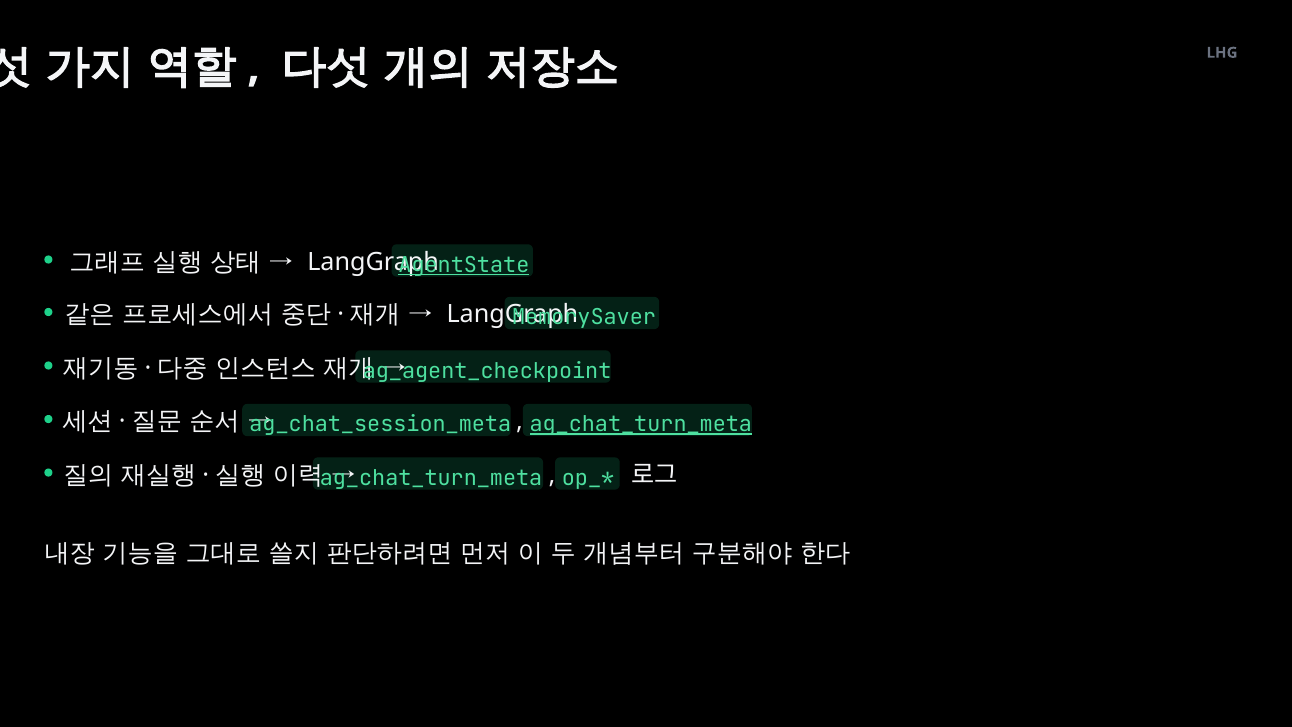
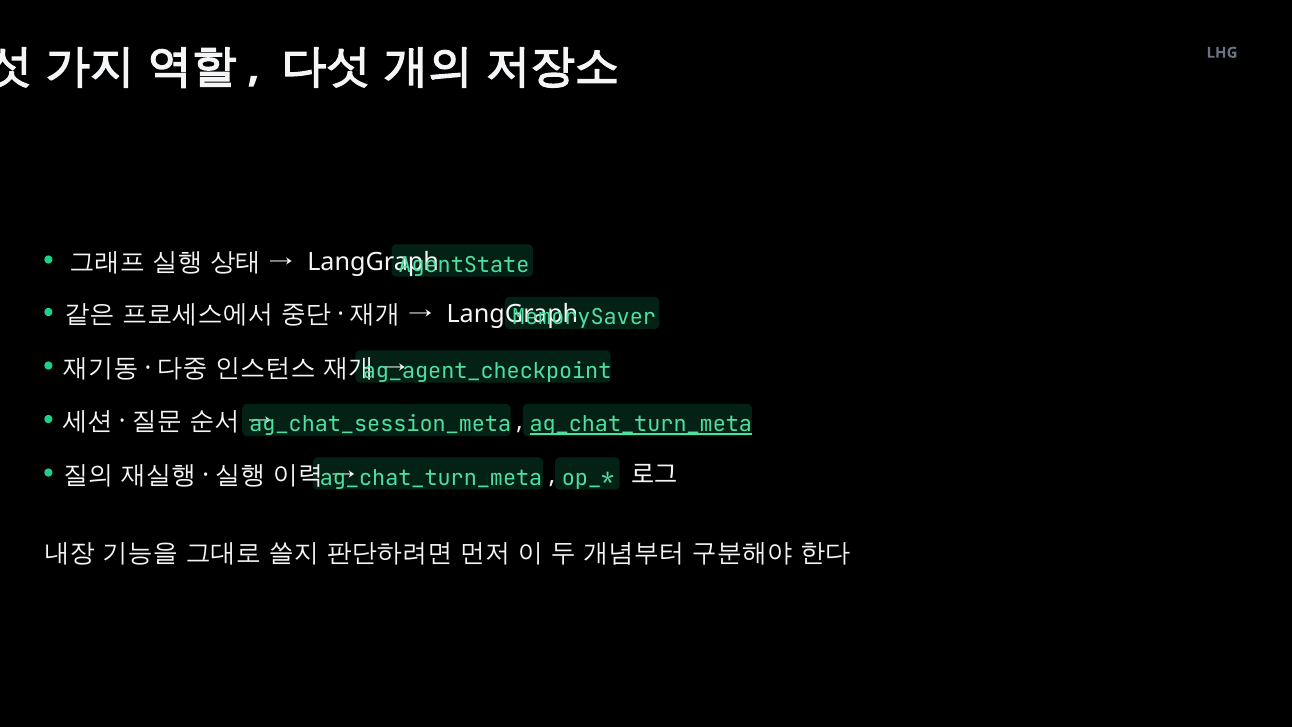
AgentState underline: present -> none (464, 265)
